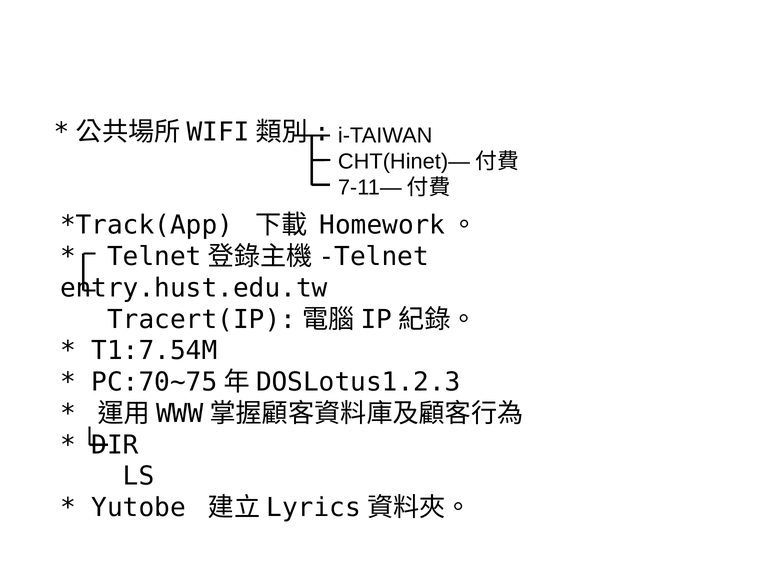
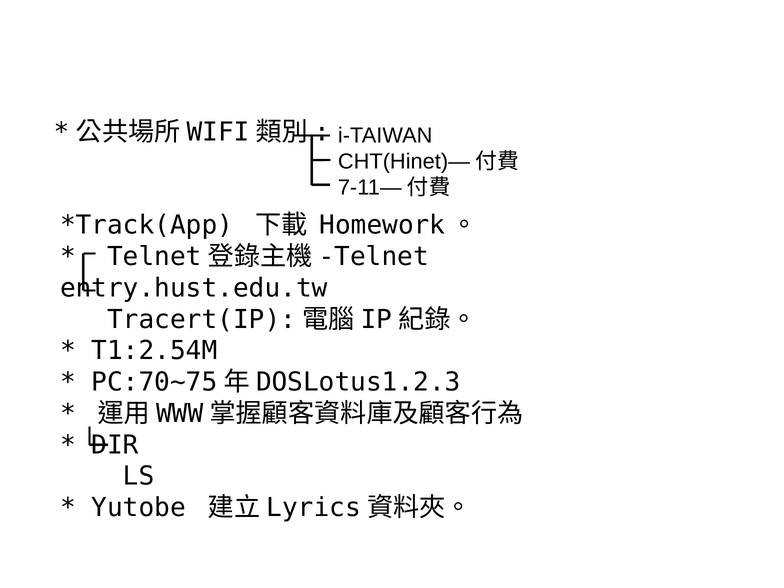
T1:7.54M: T1:7.54M -> T1:2.54M (154, 351)
